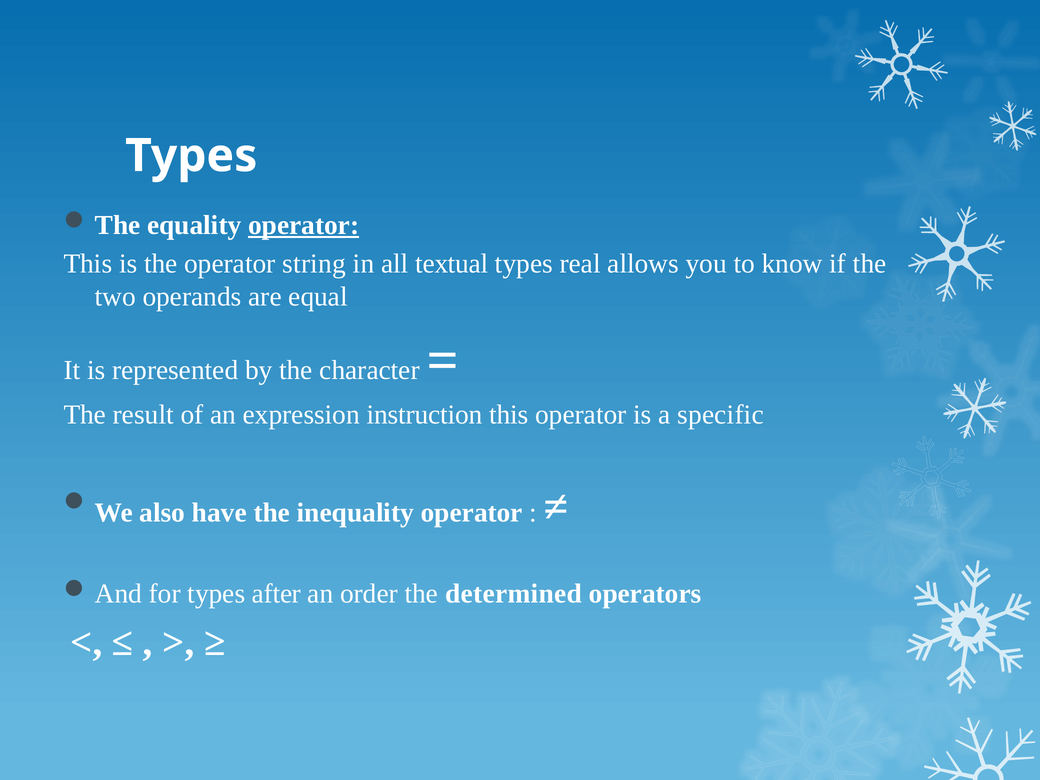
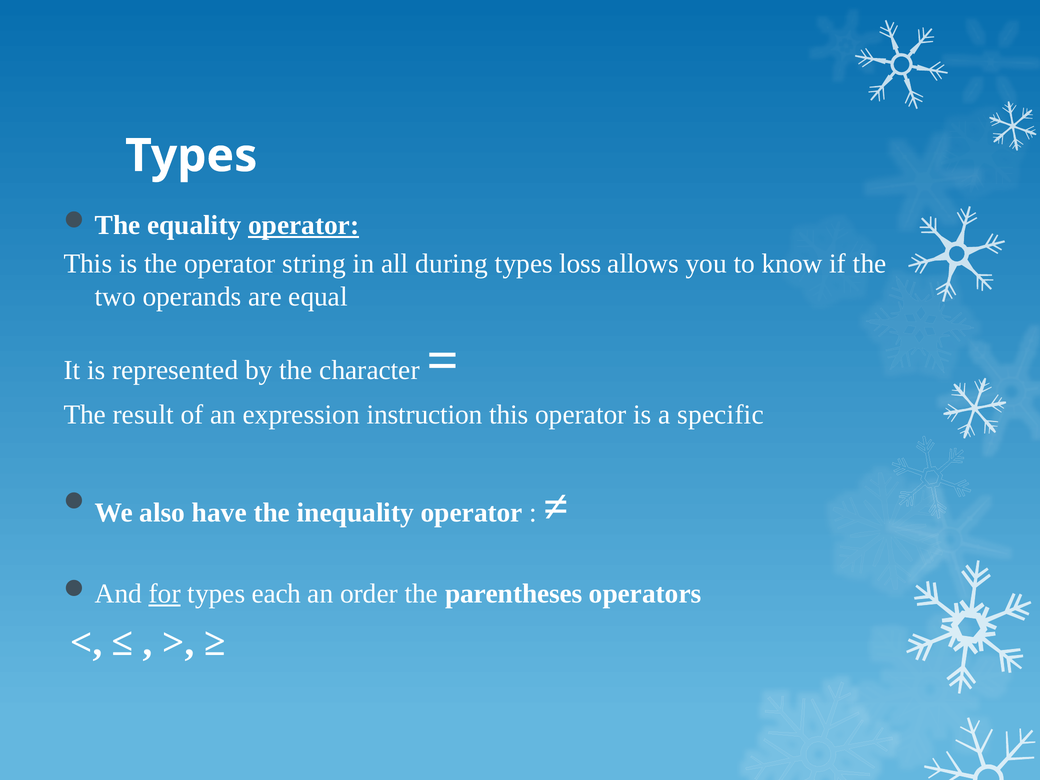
textual: textual -> during (452, 264)
real: real -> loss (580, 264)
for underline: none -> present (165, 594)
after: after -> each (276, 594)
determined: determined -> parentheses (514, 594)
